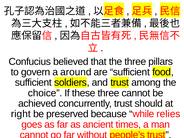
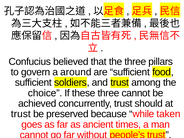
right: right -> trust (21, 114)
relies: relies -> taken (169, 114)
